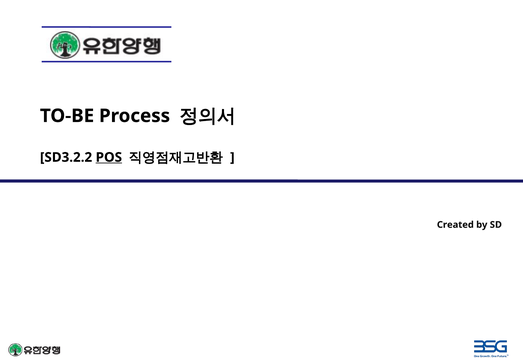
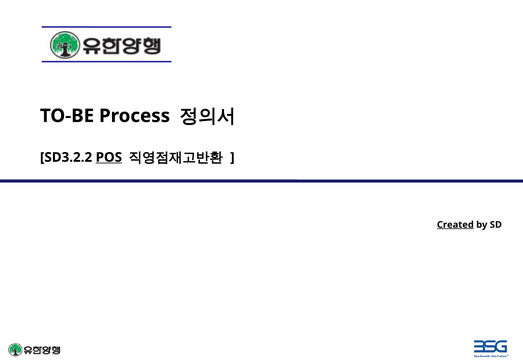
Created underline: none -> present (455, 225)
